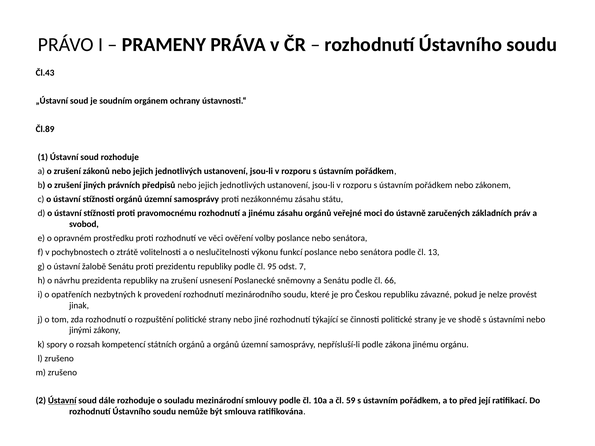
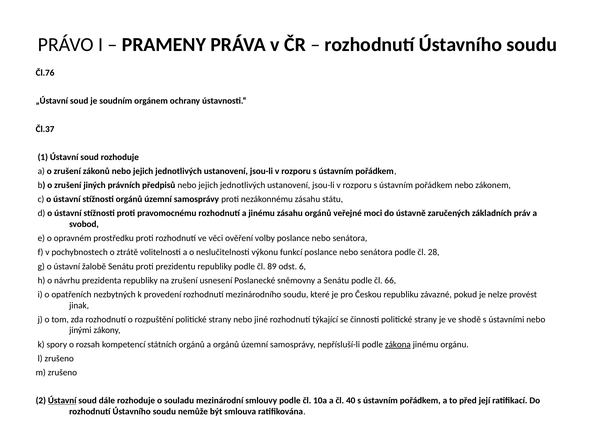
Čl.43: Čl.43 -> Čl.76 (45, 73)
Čl.89: Čl.89 -> Čl.37 (45, 129)
13: 13 -> 28 (434, 252)
95: 95 -> 89 (272, 267)
7: 7 -> 6 (302, 267)
zákona underline: none -> present (398, 345)
59: 59 -> 40 (351, 401)
